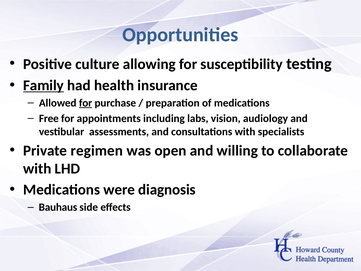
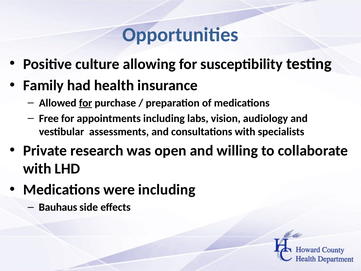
Family underline: present -> none (44, 85)
regimen: regimen -> research (97, 150)
were diagnosis: diagnosis -> including (167, 190)
